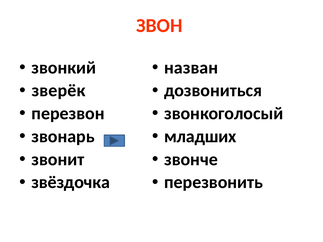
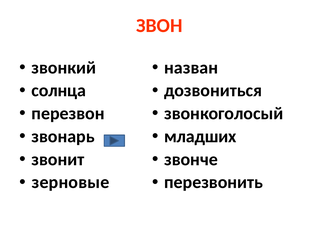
зверёк: зверёк -> солнца (59, 91)
звёздочка: звёздочка -> зерновые (71, 182)
